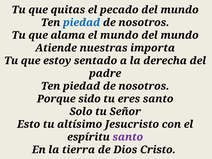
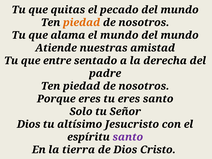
piedad colour: blue -> orange (82, 23)
importa: importa -> amistad (153, 48)
estoy: estoy -> entre (57, 61)
Porque sido: sido -> eres (90, 99)
Esto: Esto -> Dios (29, 124)
